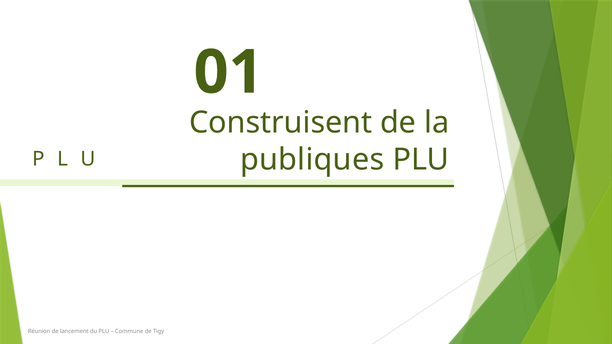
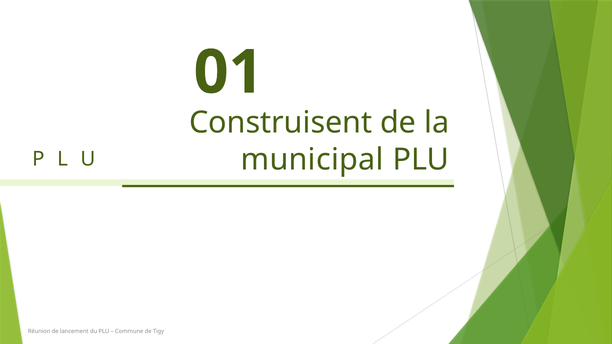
publiques: publiques -> municipal (312, 160)
